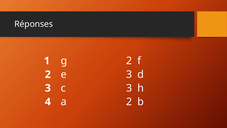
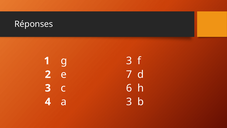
g 2: 2 -> 3 (129, 61)
e 3: 3 -> 7 (129, 74)
c 3: 3 -> 6 (129, 88)
a 2: 2 -> 3 (129, 102)
